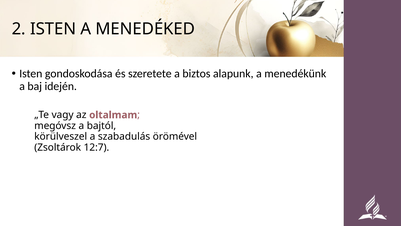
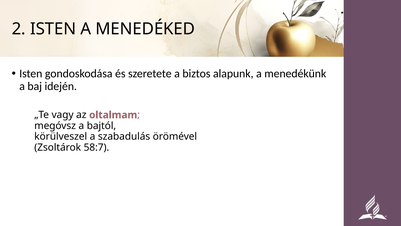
12:7: 12:7 -> 58:7 (96, 147)
